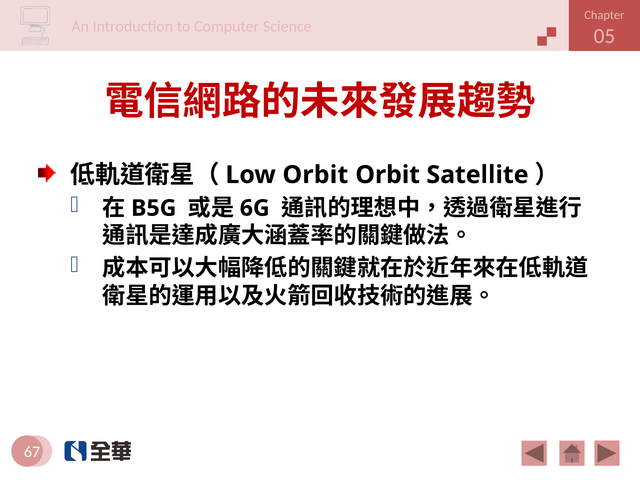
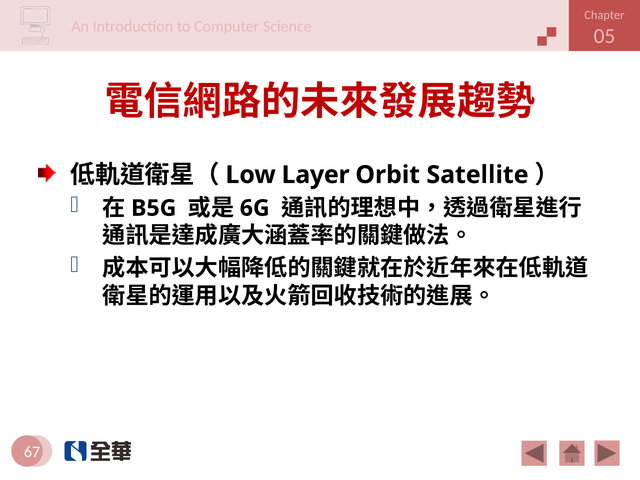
Orbit: Orbit -> Layer (316, 175)
